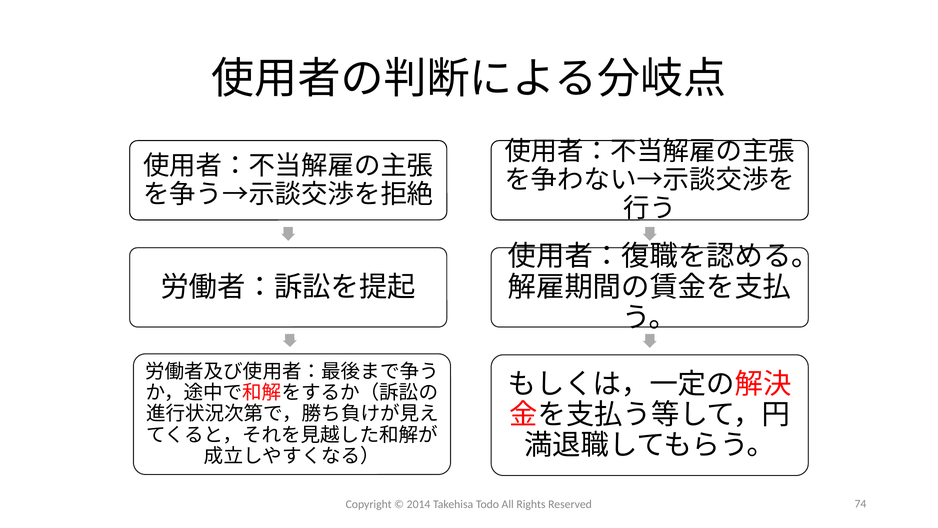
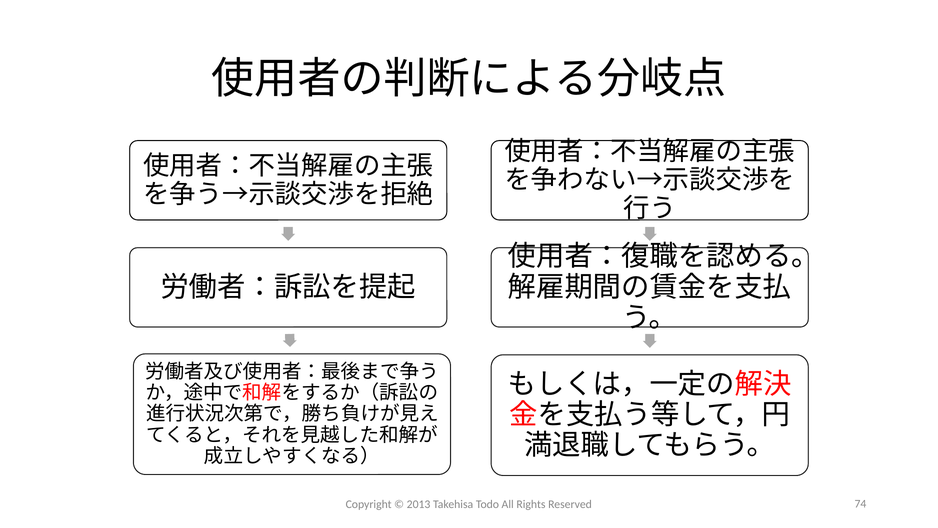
2014: 2014 -> 2013 (419, 504)
